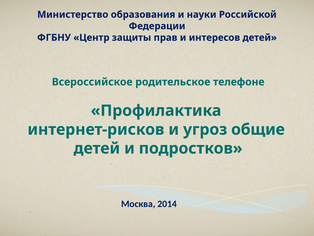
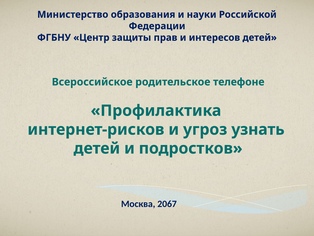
общие: общие -> узнать (258, 129)
2014: 2014 -> 2067 (167, 204)
